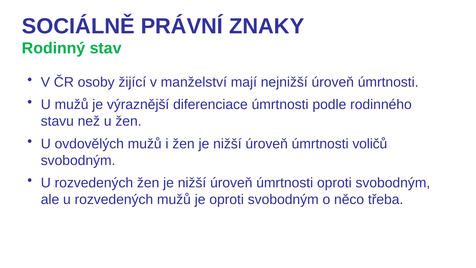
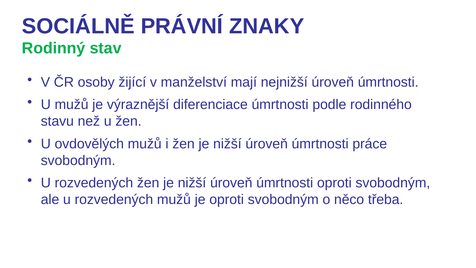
voličů: voličů -> práce (370, 144)
